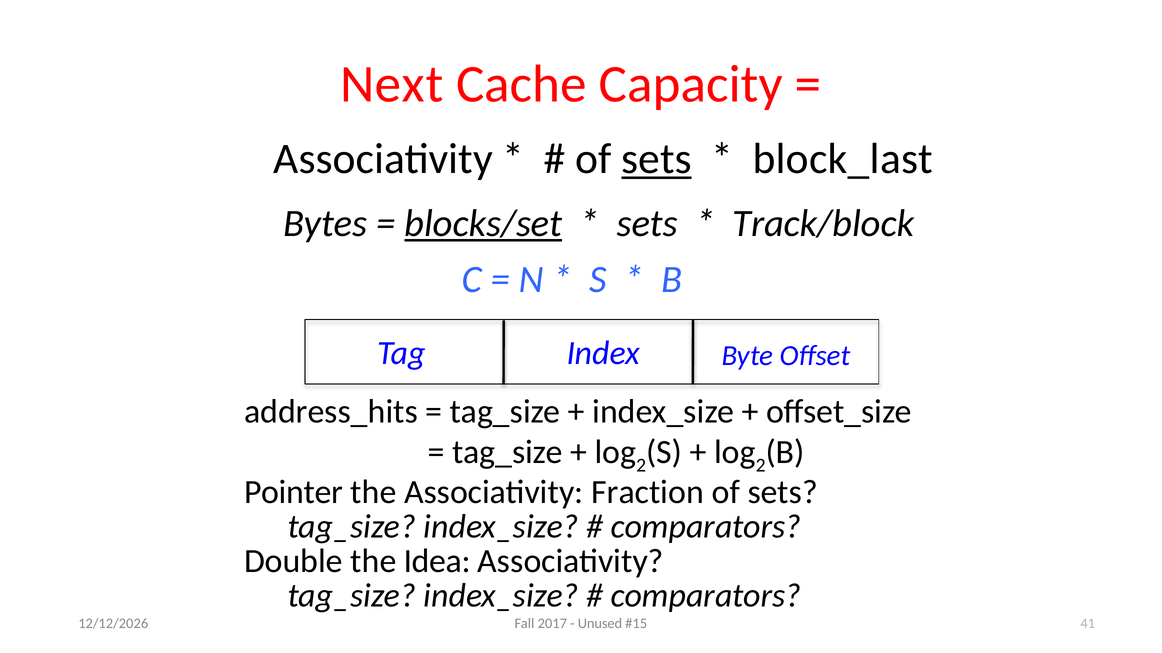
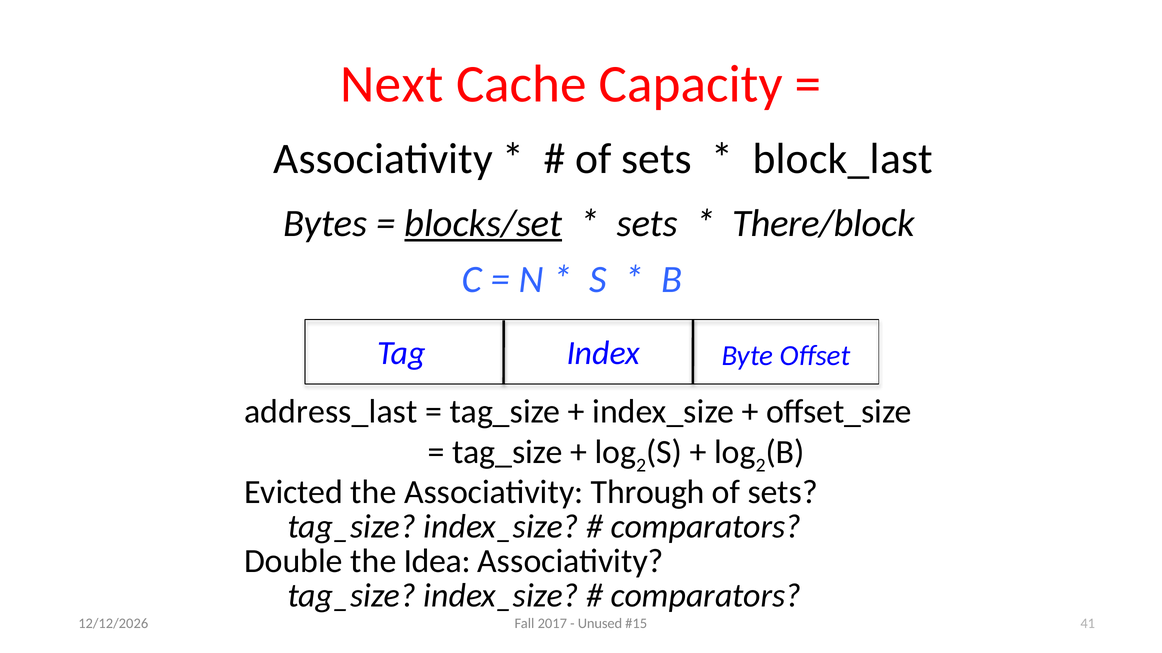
sets underline: present -> none (657, 159)
Track/block: Track/block -> There/block (823, 224)
address_hits: address_hits -> address_last (331, 412)
Pointer: Pointer -> Evicted (294, 493)
Fraction: Fraction -> Through (648, 493)
